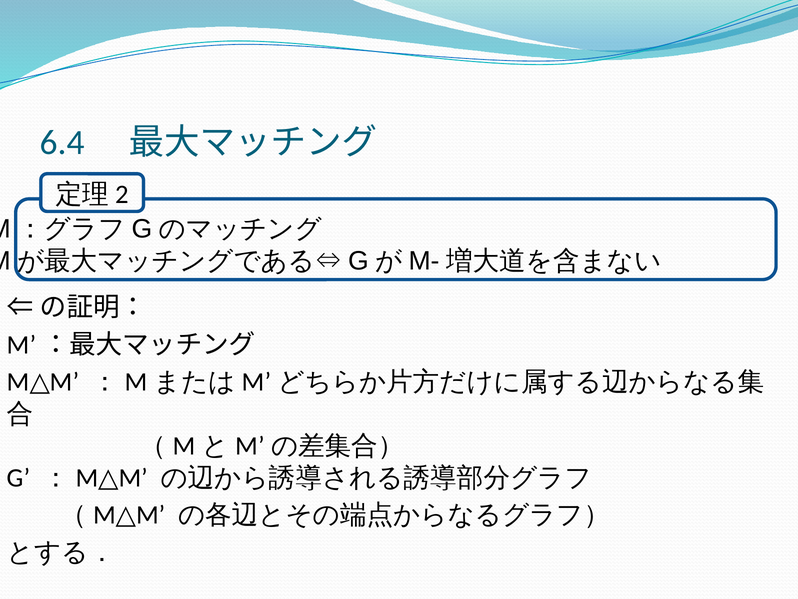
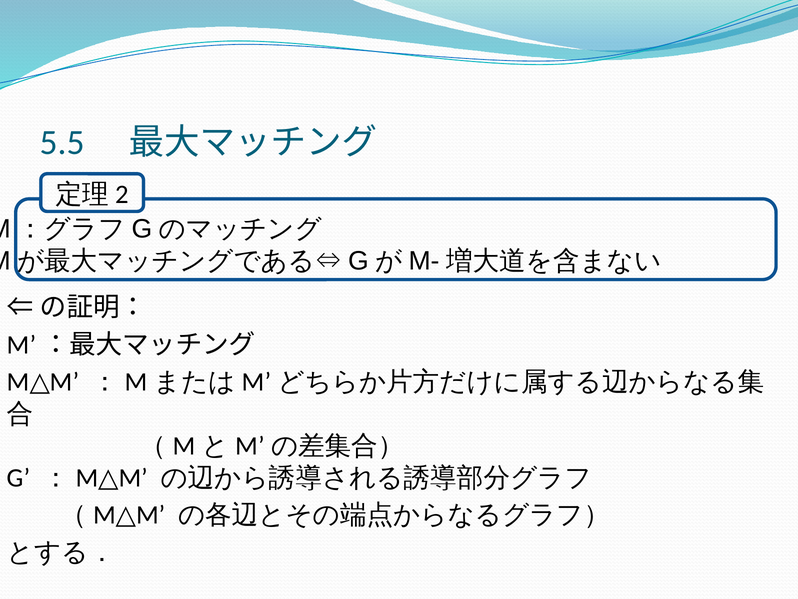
6.4: 6.4 -> 5.5 (62, 142)
